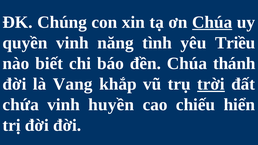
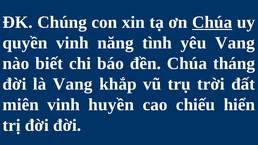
yêu Triều: Triều -> Vang (235, 43)
thánh: thánh -> tháng (234, 63)
trời underline: present -> none (211, 84)
chứa: chứa -> miên (21, 105)
